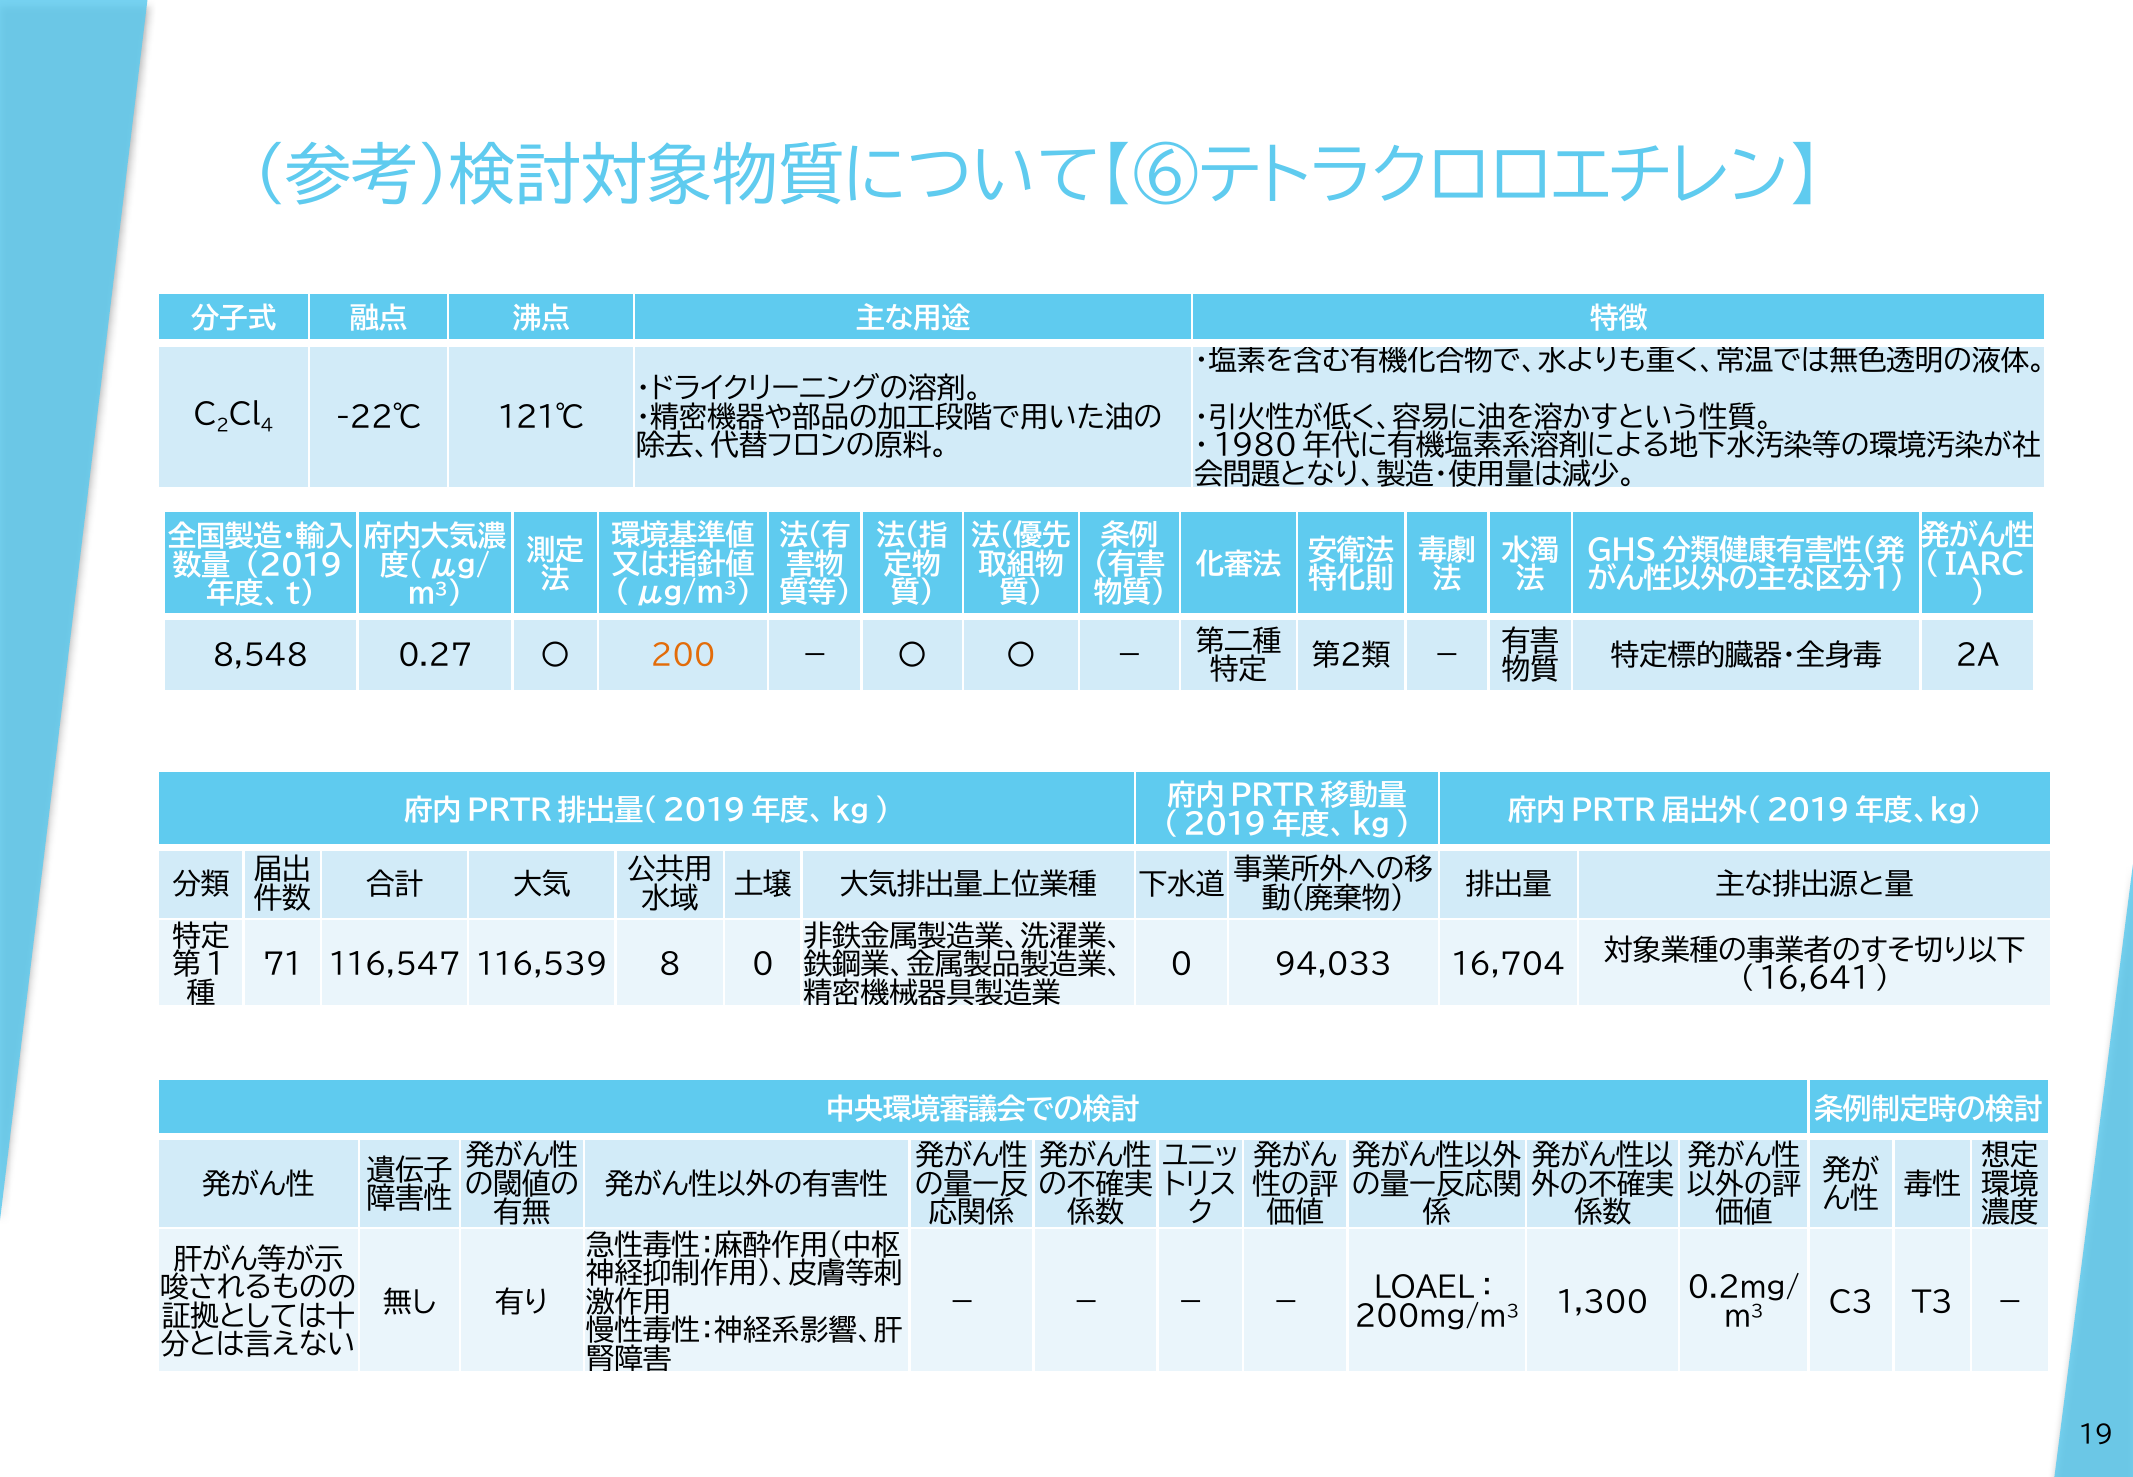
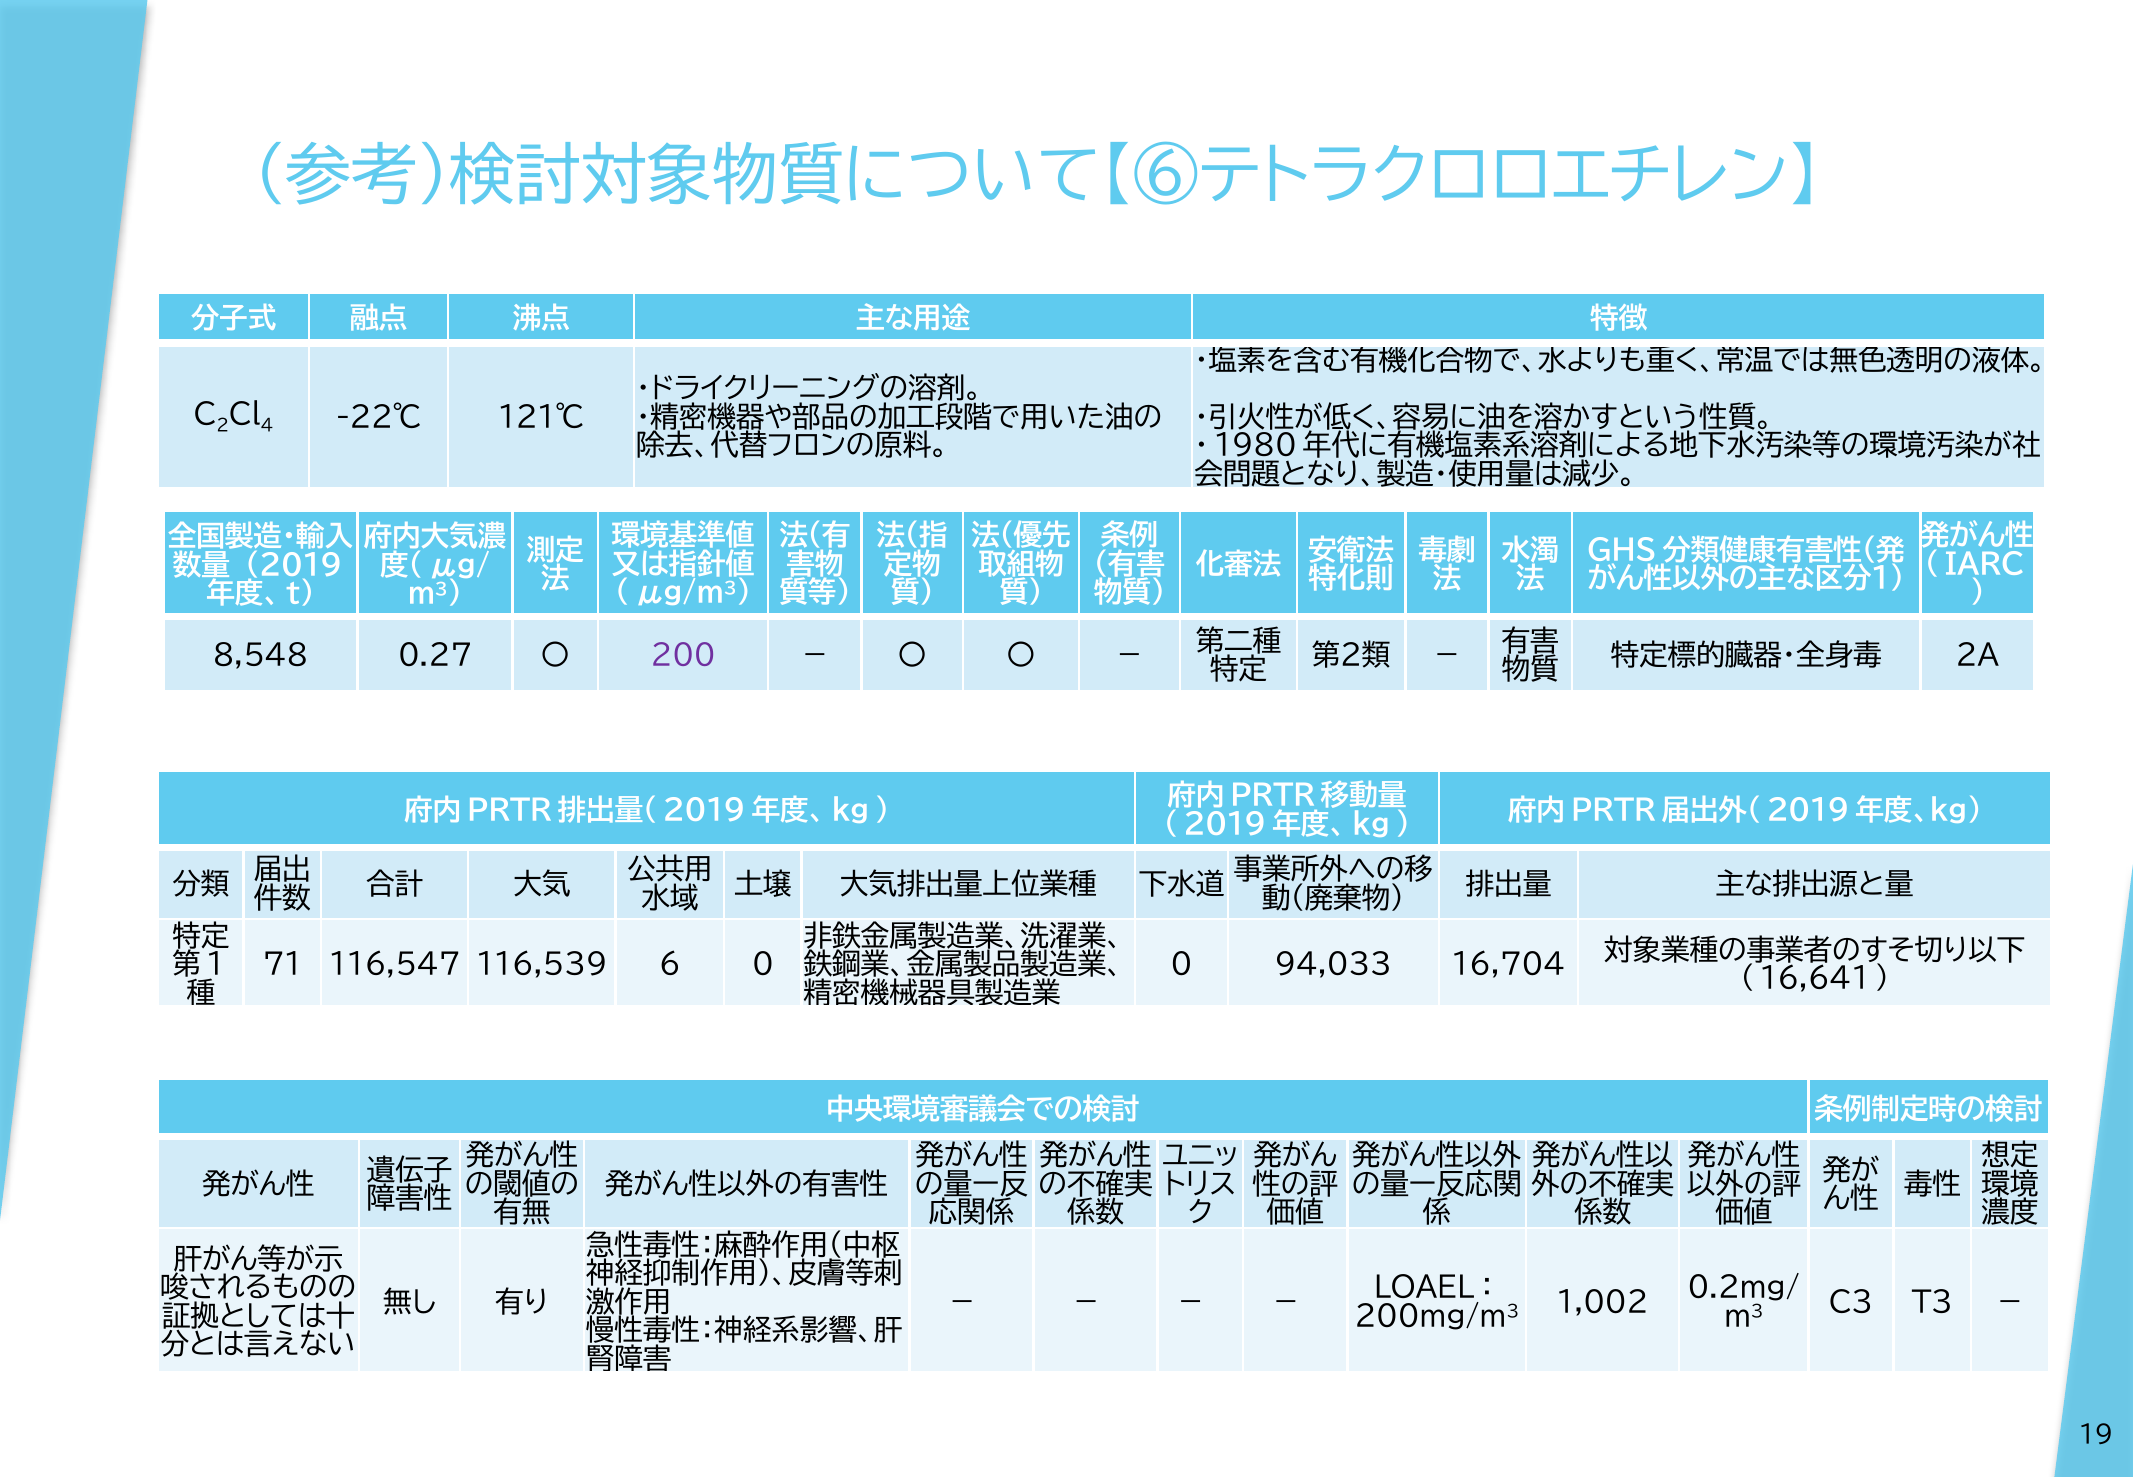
200 colour: orange -> purple (683, 656)
8: 8 -> 6 (670, 965)
1,300: 1,300 -> 1,002 (1603, 1302)
